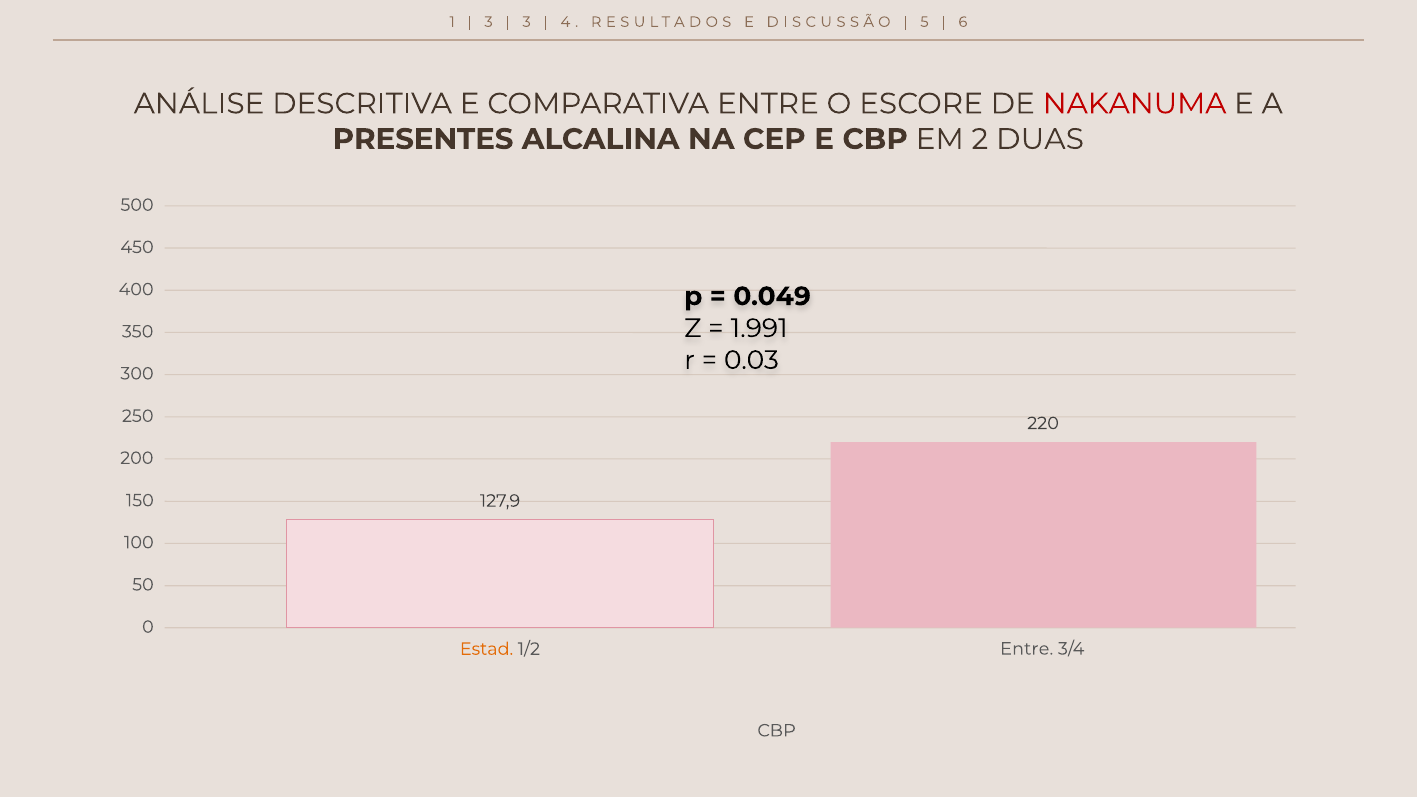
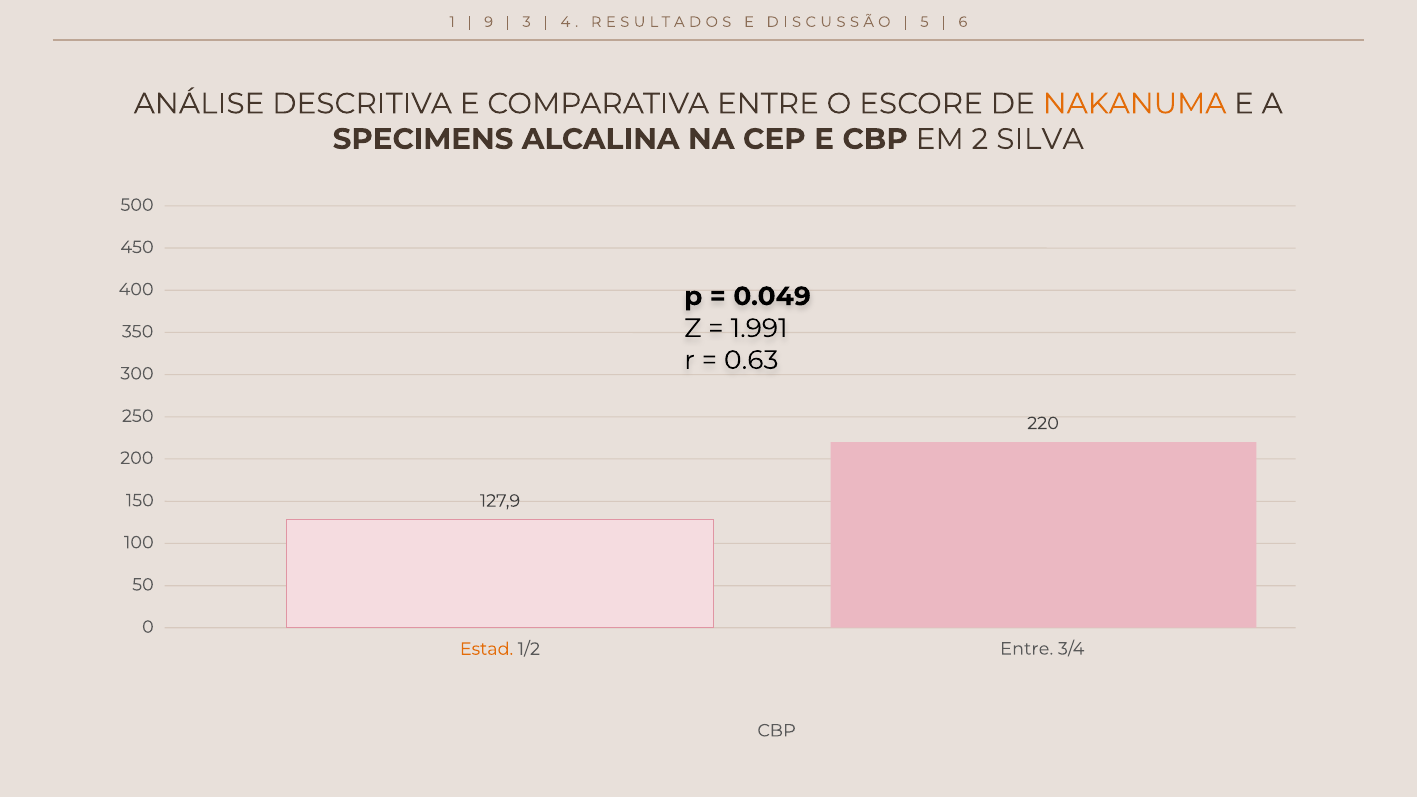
3: 3 -> 9 (489, 22)
NAKANUMA colour: red -> orange (1135, 104)
PRESENTES: PRESENTES -> SPECIMENS (423, 139)
DUAS: DUAS -> SILVA (1040, 139)
0.03: 0.03 -> 0.63 (751, 360)
